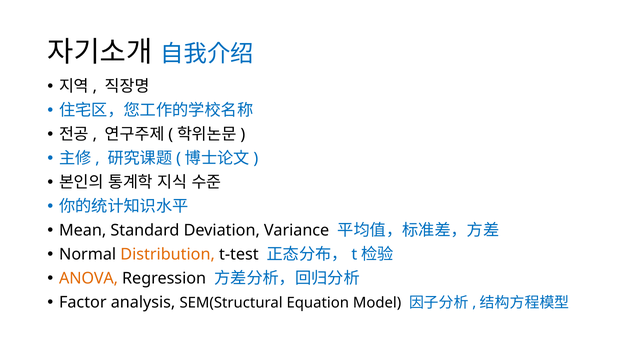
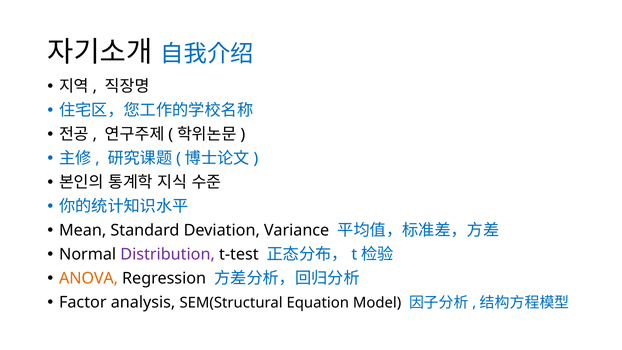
Distribution colour: orange -> purple (168, 254)
